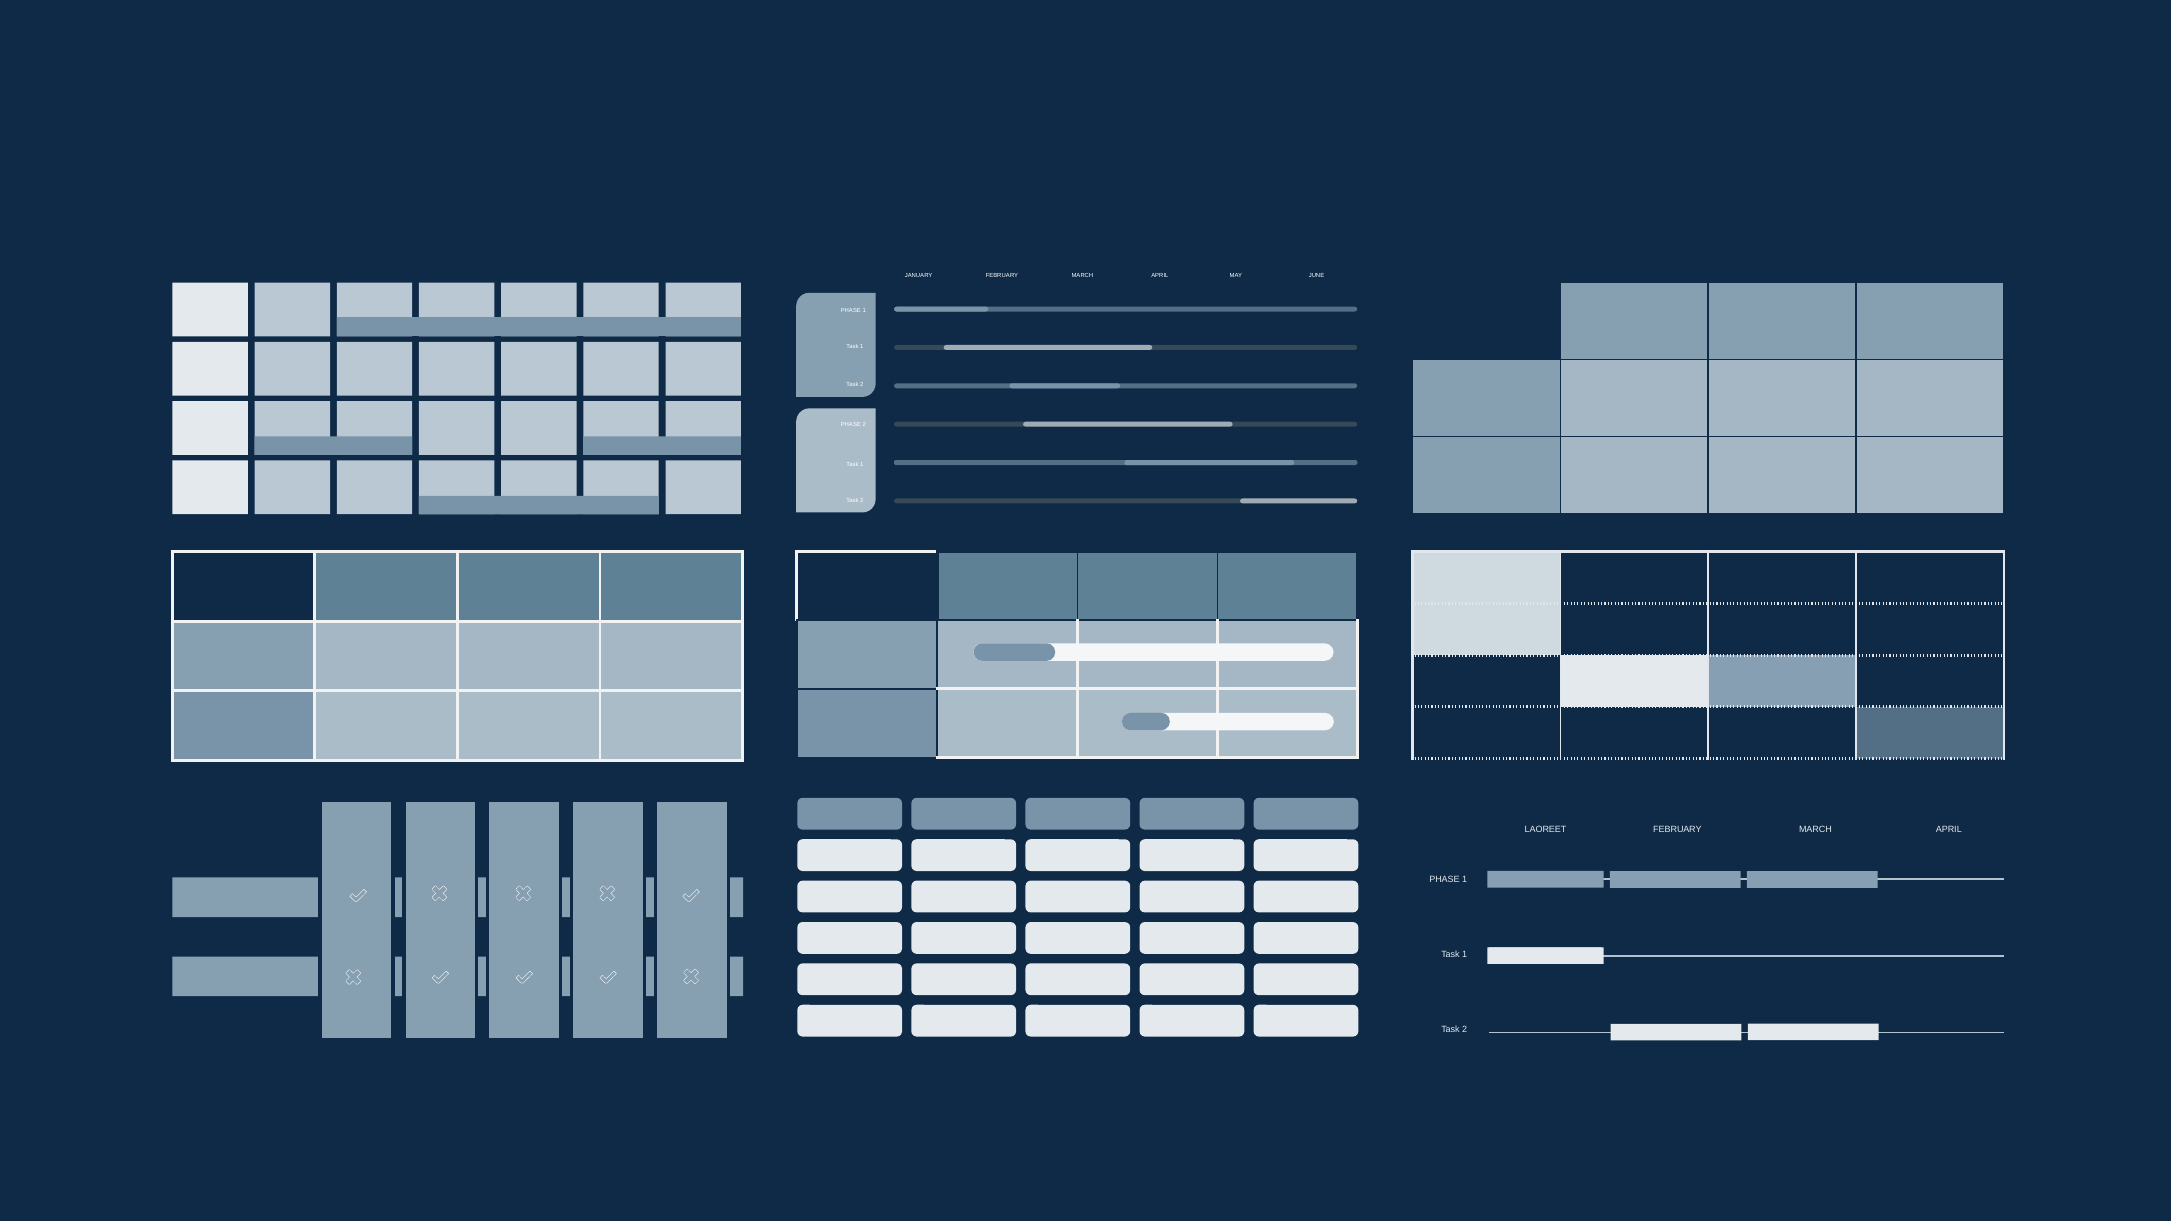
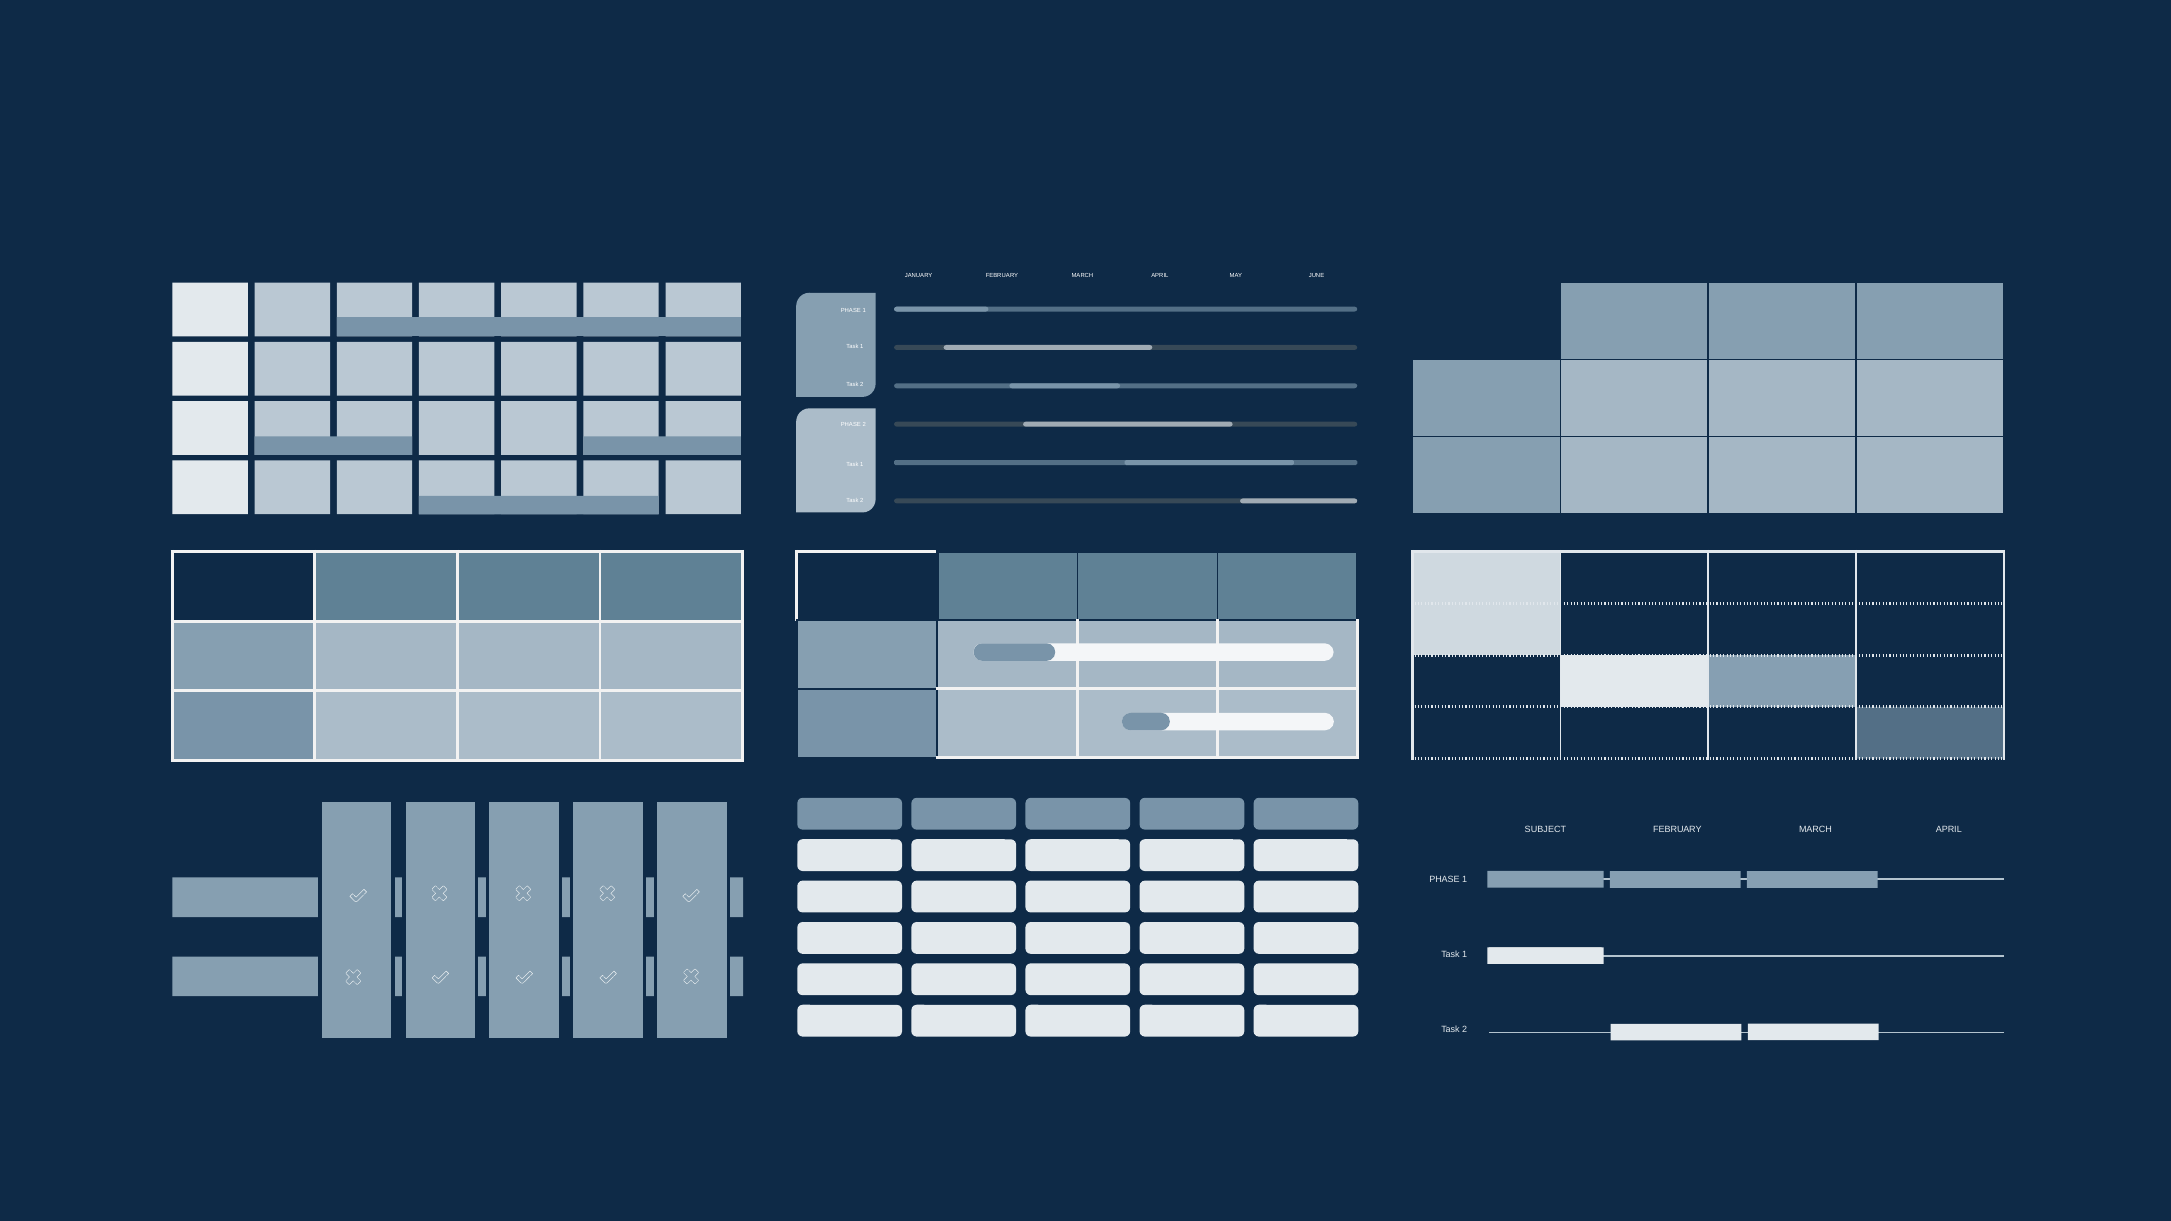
LAOREET: LAOREET -> SUBJECT (1545, 830)
